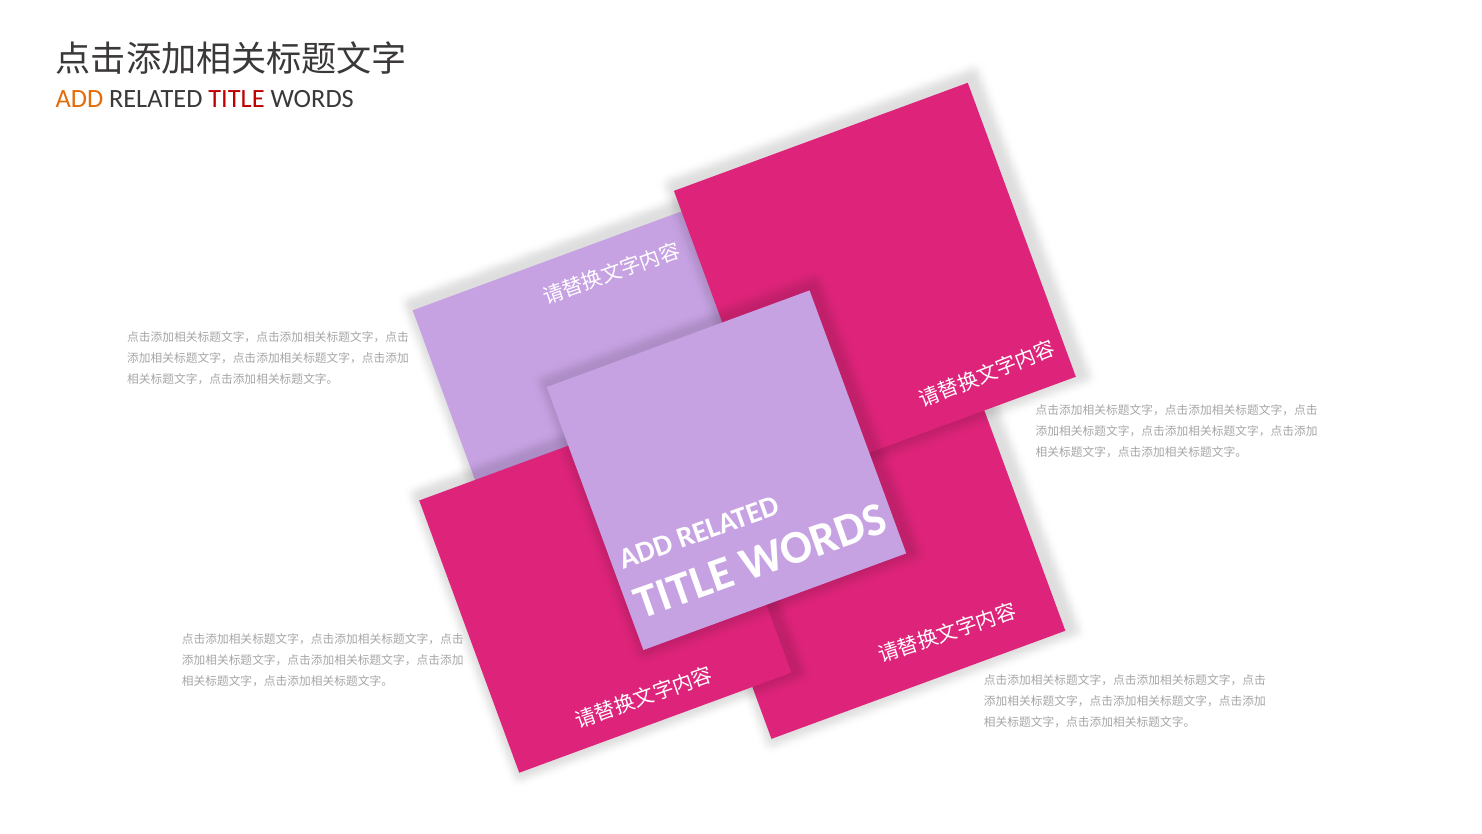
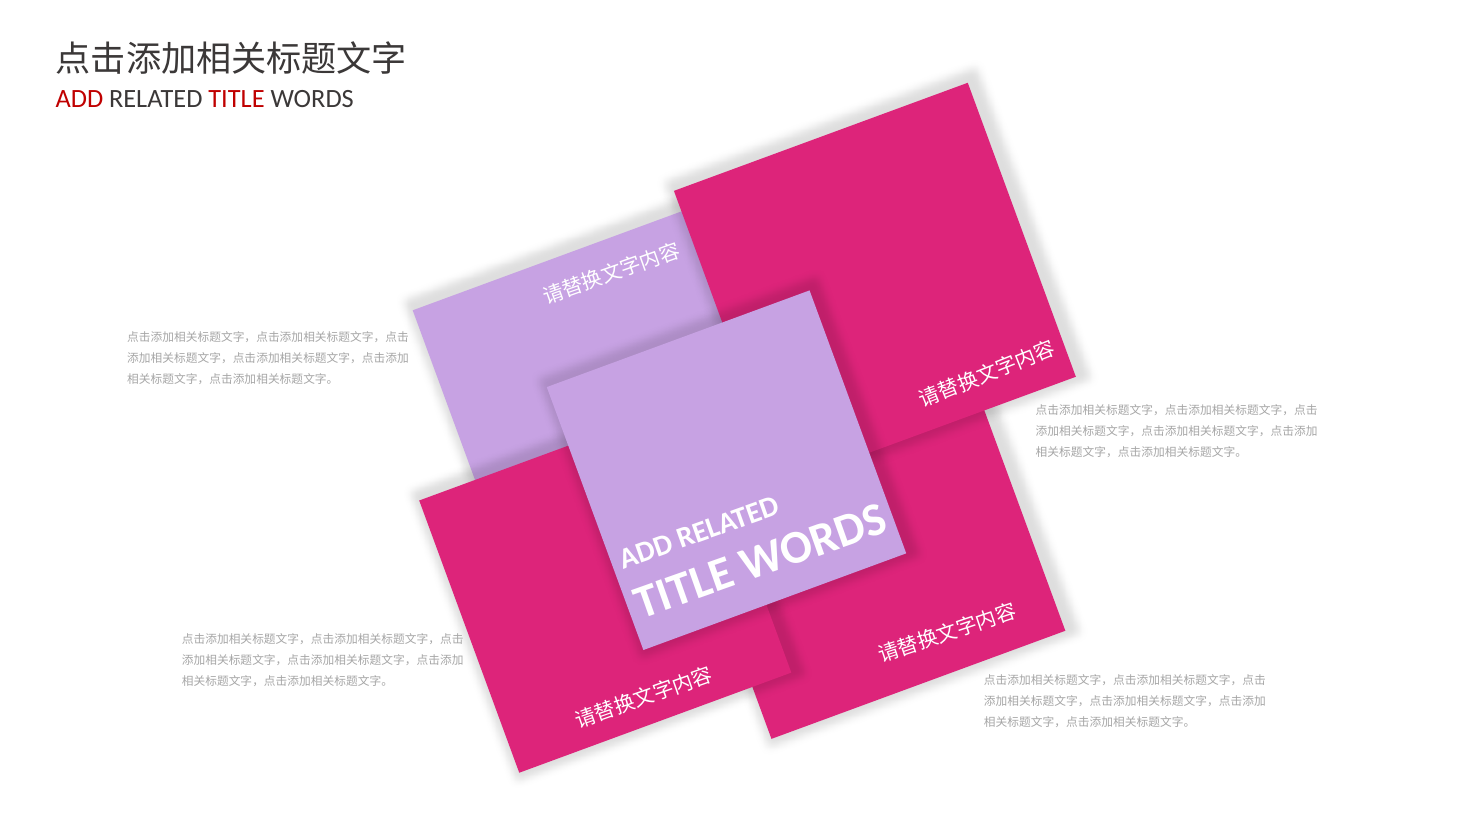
ADD colour: orange -> red (79, 99)
